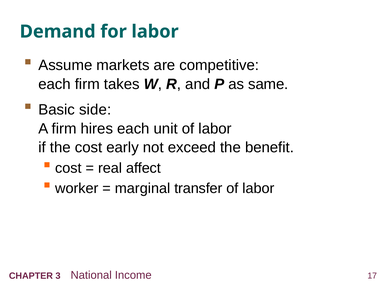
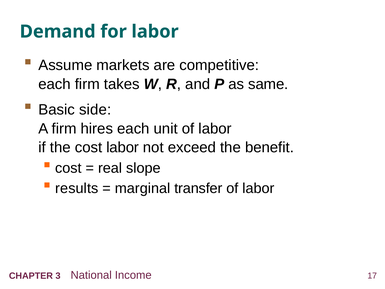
cost early: early -> labor (123, 147)
affect: affect -> slope (143, 168)
worker: worker -> results (77, 188)
